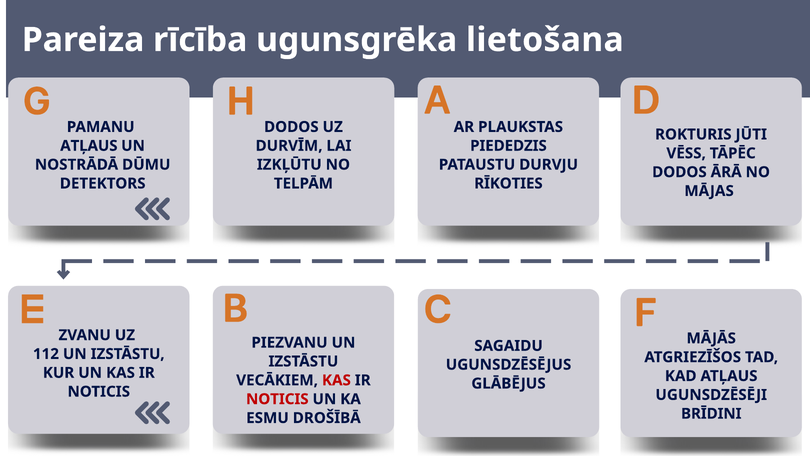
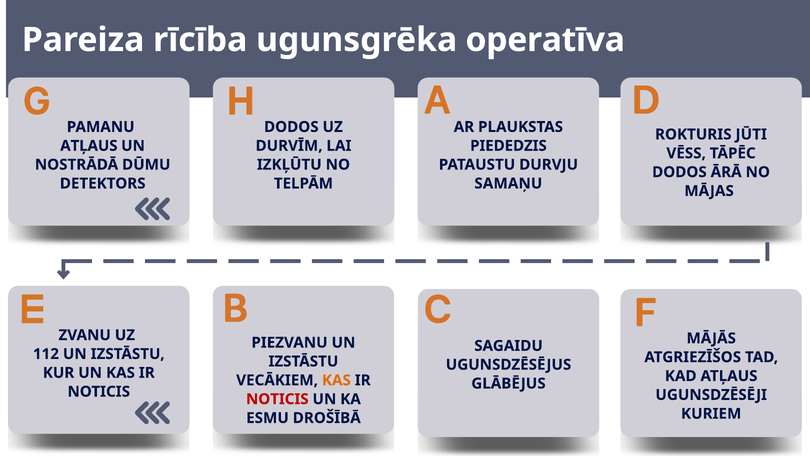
lietošana: lietošana -> operatīva (545, 40)
RĪKOTIES: RĪKOTIES -> SAMAŅU (508, 183)
KAS colour: red -> orange (336, 380)
BRĪDINI: BRĪDINI -> KURIEM (711, 413)
